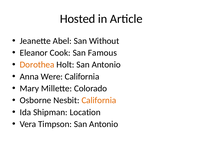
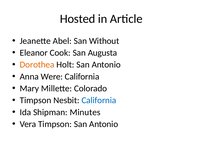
Famous: Famous -> Augusta (102, 53)
Osborne: Osborne -> Timpson (36, 101)
California colour: orange -> blue (99, 101)
Location: Location -> Minutes (85, 112)
